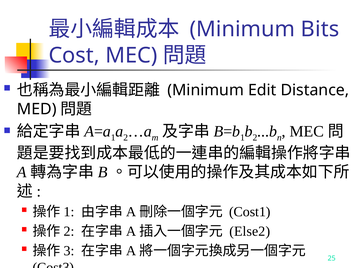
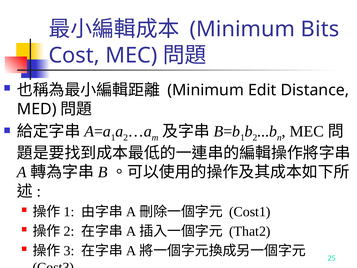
Else2: Else2 -> That2 (250, 231)
